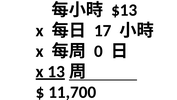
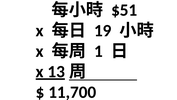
$13: $13 -> $51 (124, 10)
17: 17 -> 19 (103, 31)
0: 0 -> 1 (98, 51)
